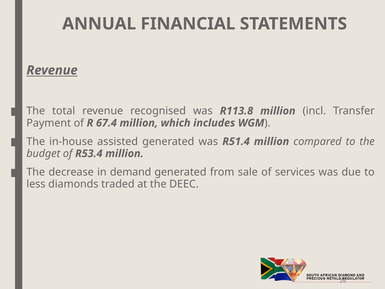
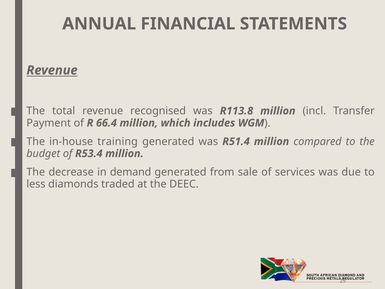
67.4: 67.4 -> 66.4 (106, 123)
assisted: assisted -> training (118, 141)
